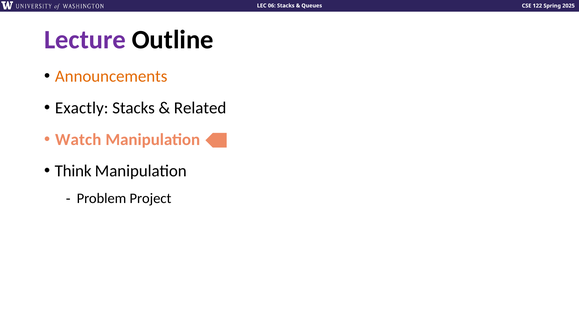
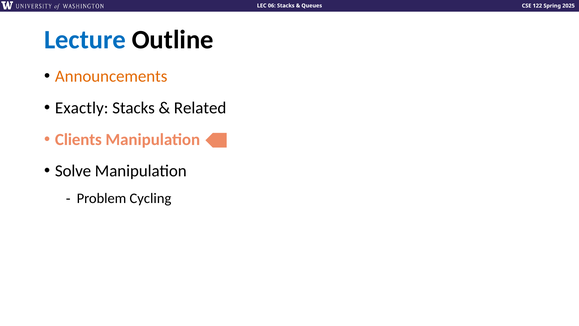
Lecture colour: purple -> blue (85, 40)
Watch: Watch -> Clients (78, 139)
Think: Think -> Solve (73, 171)
Project: Project -> Cycling (150, 198)
